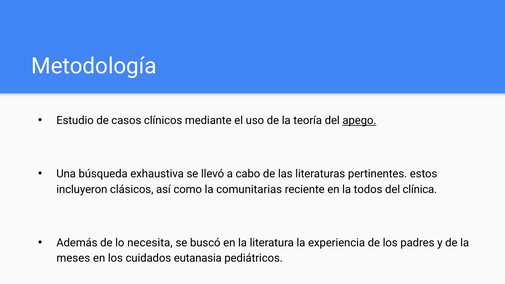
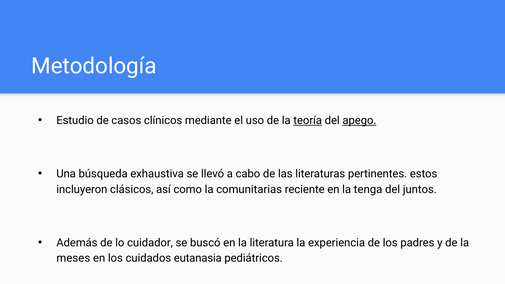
teoría underline: none -> present (308, 121)
todos: todos -> tenga (368, 189)
clínica: clínica -> juntos (420, 189)
necesita: necesita -> cuidador (150, 243)
